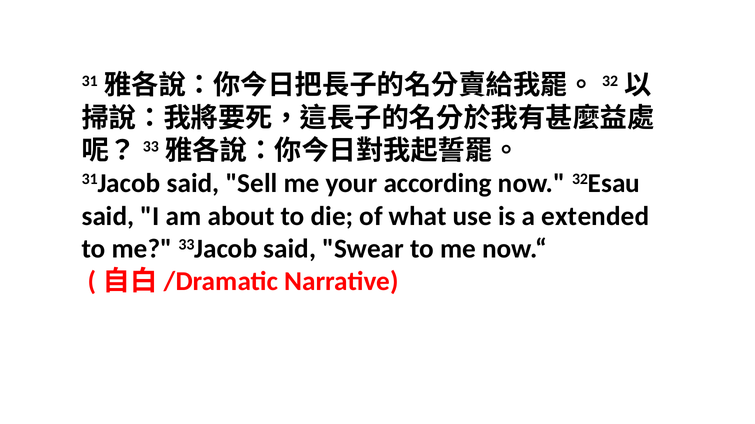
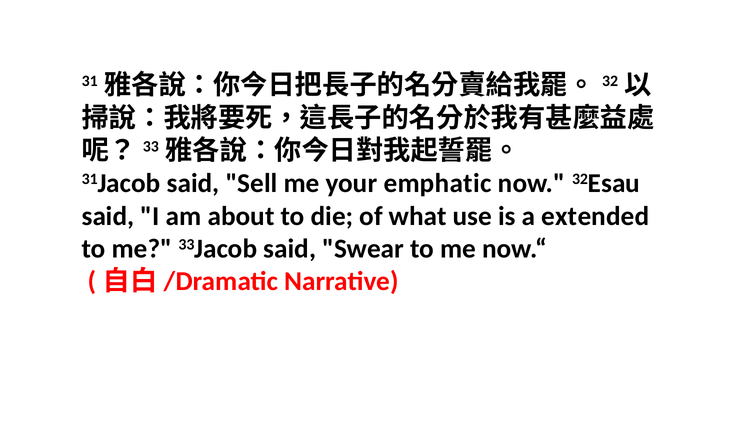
according: according -> emphatic (437, 184)
